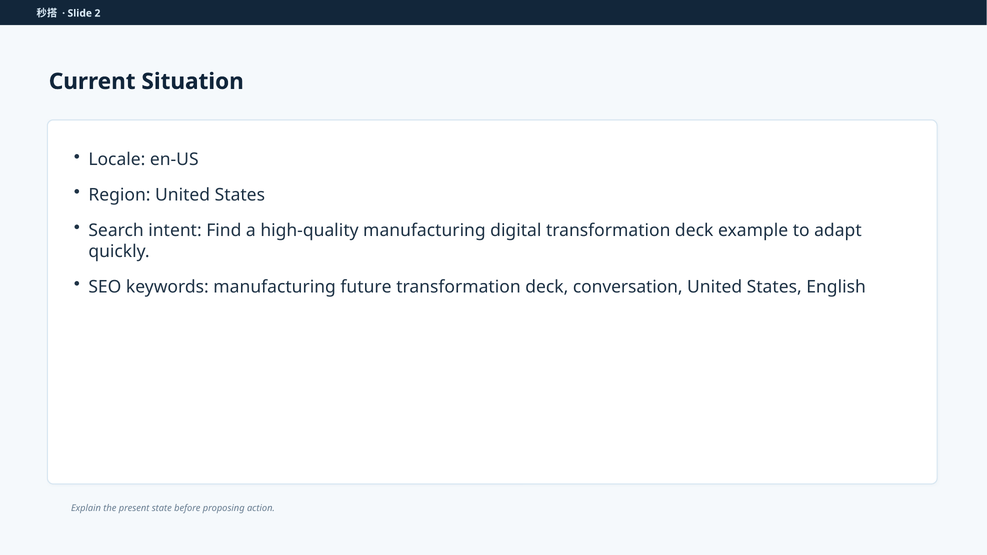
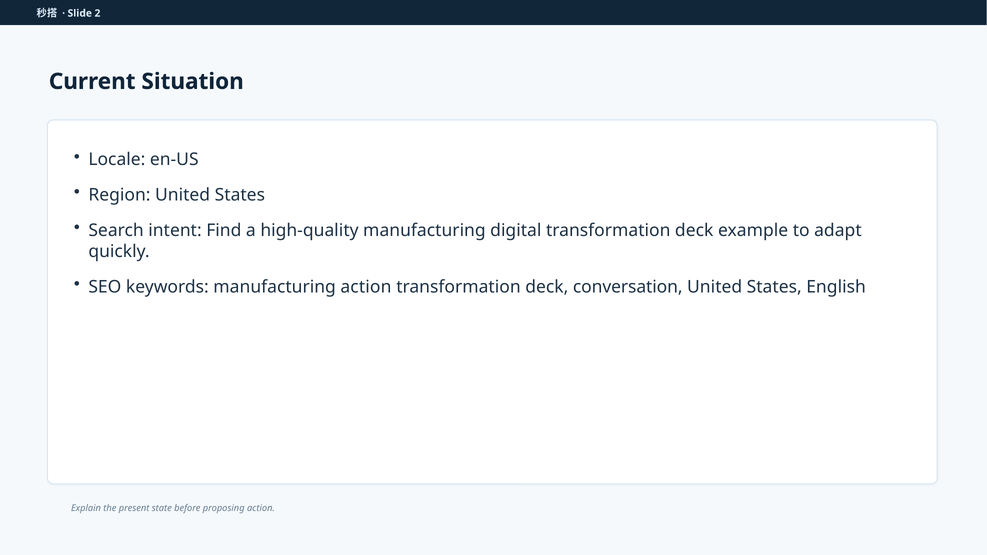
manufacturing future: future -> action (366, 287)
